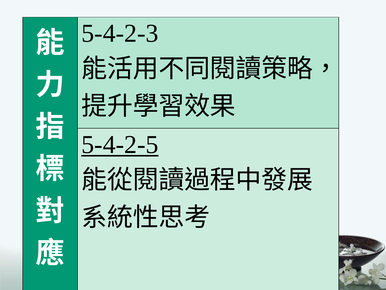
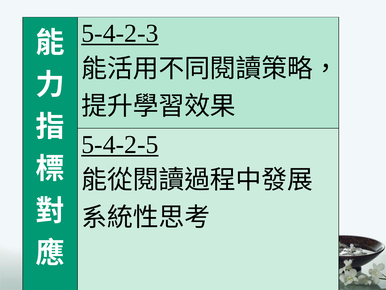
5-4-2-3 underline: none -> present (120, 33)
